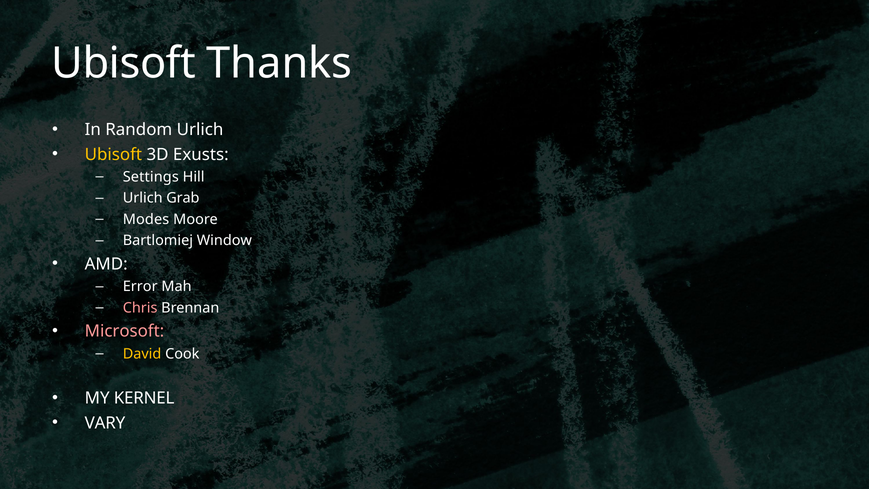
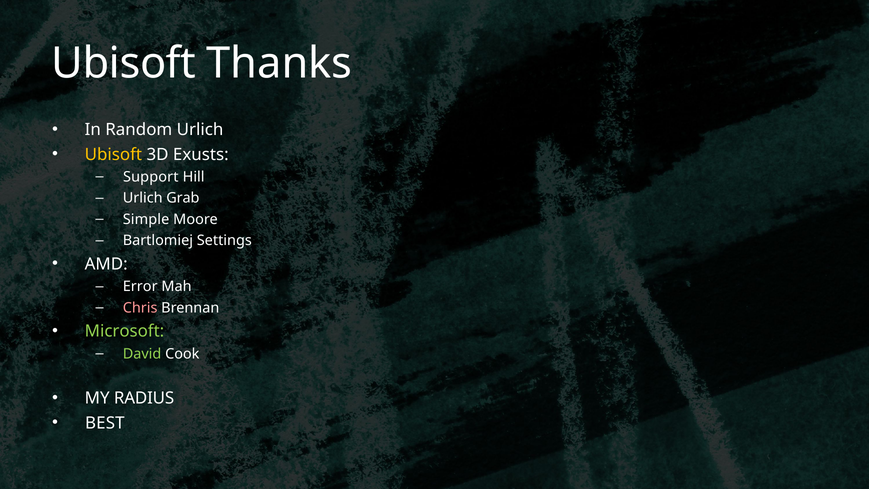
Settings: Settings -> Support (151, 177)
Modes: Modes -> Simple (146, 219)
Window: Window -> Settings (224, 241)
Microsoft colour: pink -> light green (125, 331)
David colour: yellow -> light green (142, 354)
KERNEL: KERNEL -> RADIUS (144, 398)
VARY: VARY -> BEST (105, 423)
